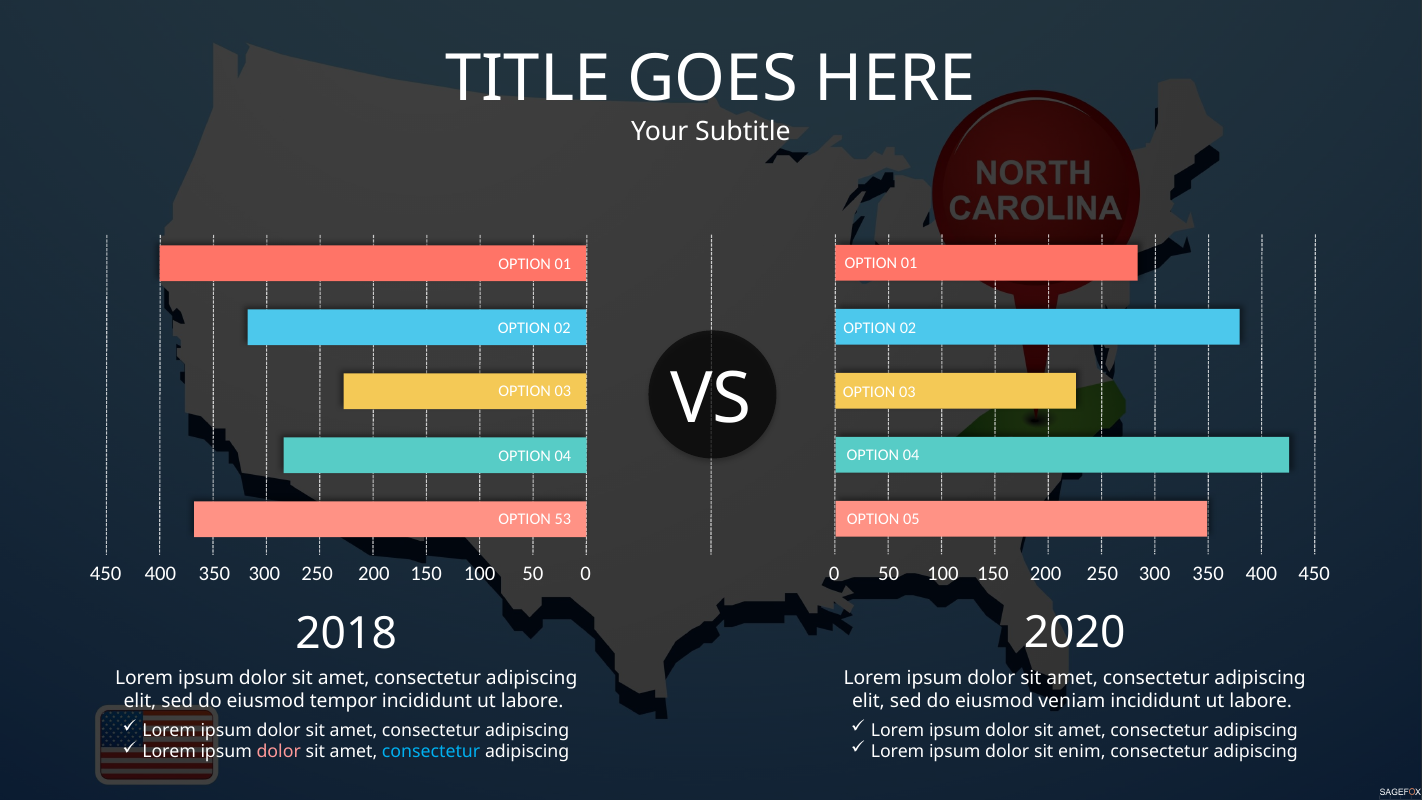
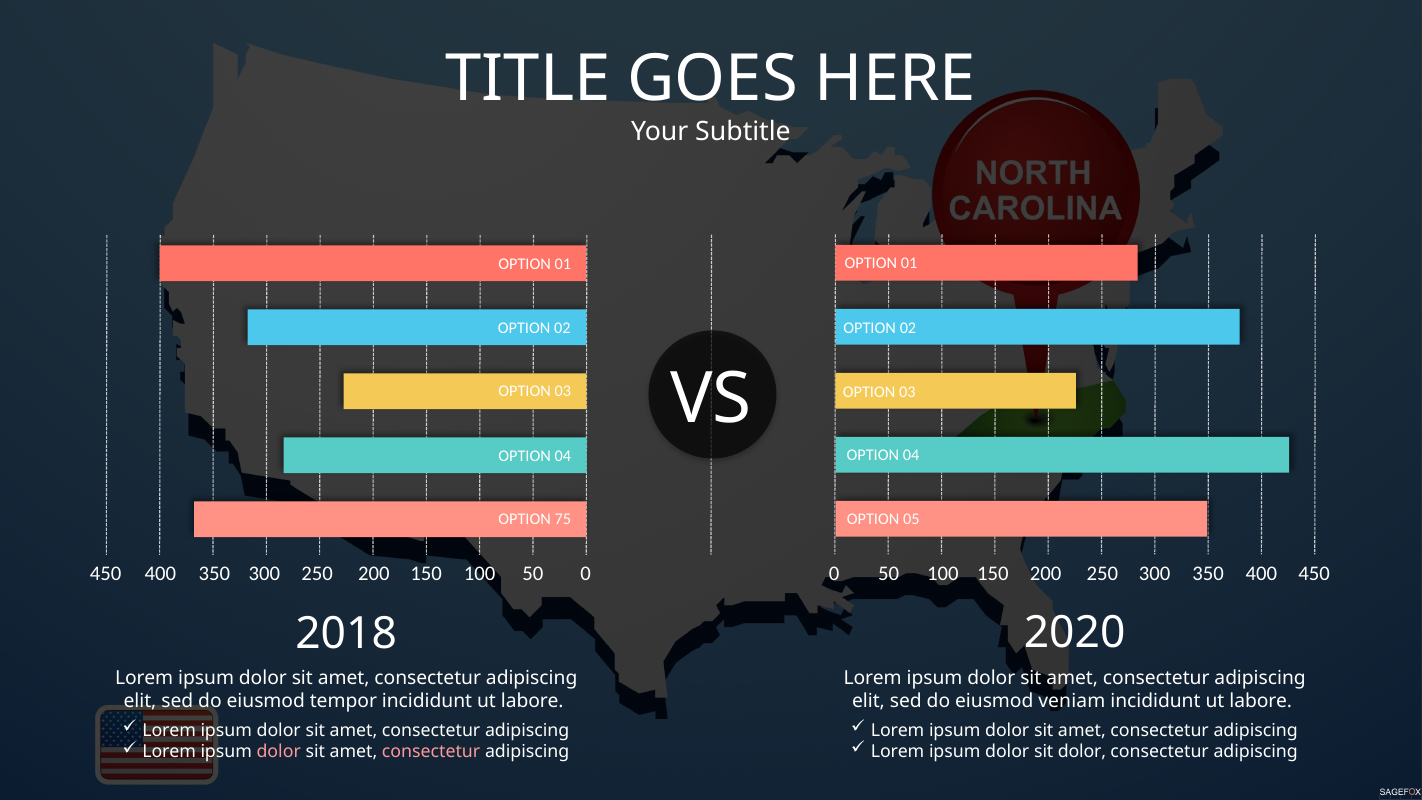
53: 53 -> 75 (563, 519)
sit enim: enim -> dolor (1082, 751)
consectetur colour: light blue -> pink (431, 752)
